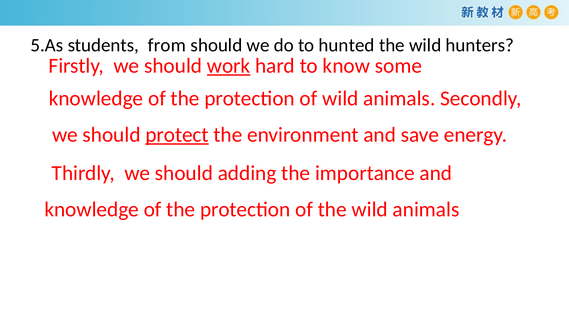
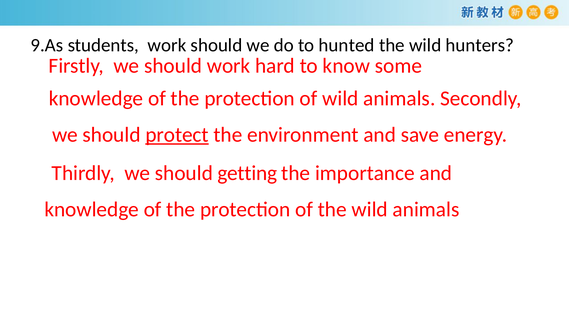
5.As: 5.As -> 9.As (47, 45)
students from: from -> work (167, 45)
work underline: present -> none (229, 66)
adding: adding -> getting (247, 173)
